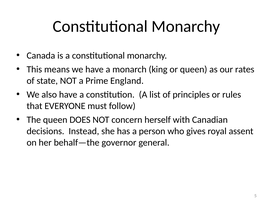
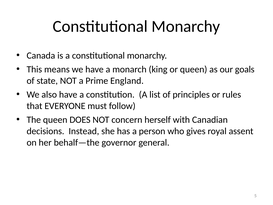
rates: rates -> goals (245, 69)
